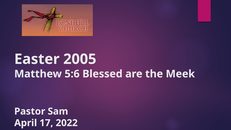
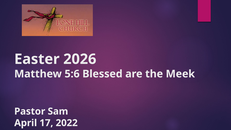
2005: 2005 -> 2026 (80, 59)
